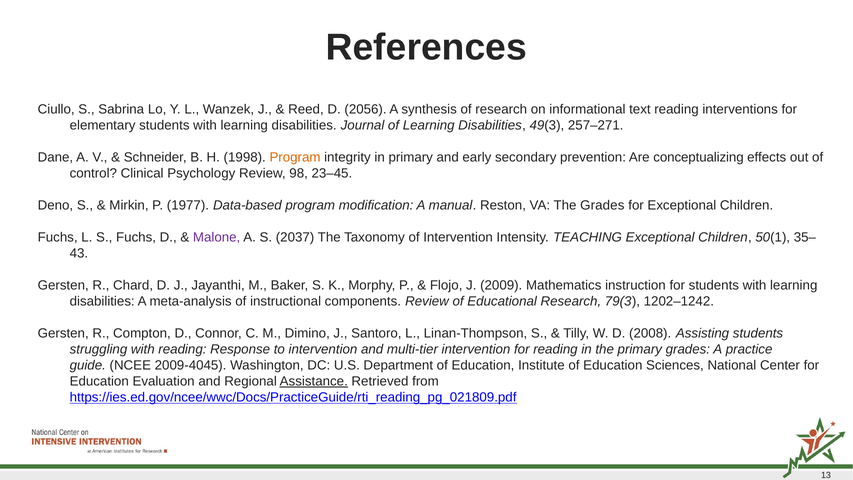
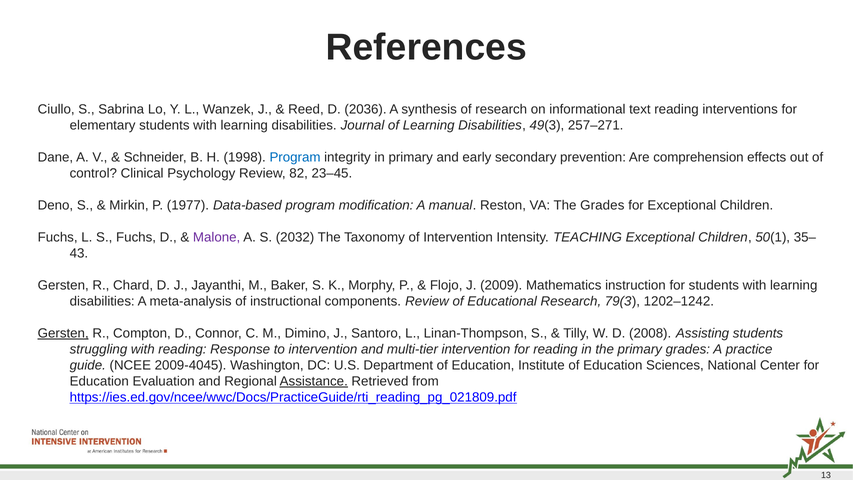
2056: 2056 -> 2036 (366, 109)
Program colour: orange -> blue (295, 157)
conceptualizing: conceptualizing -> comprehension (698, 157)
98: 98 -> 82 (299, 173)
2037: 2037 -> 2032 (295, 237)
Gersten underline: none -> present (63, 333)
